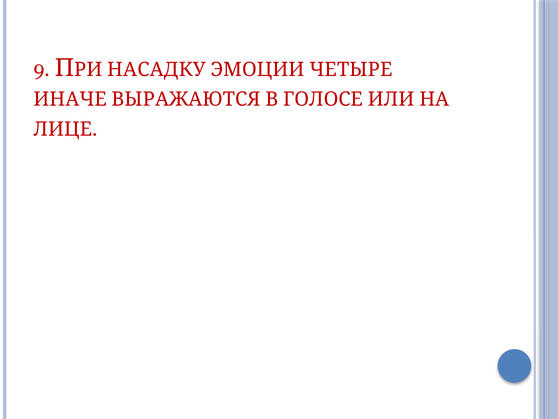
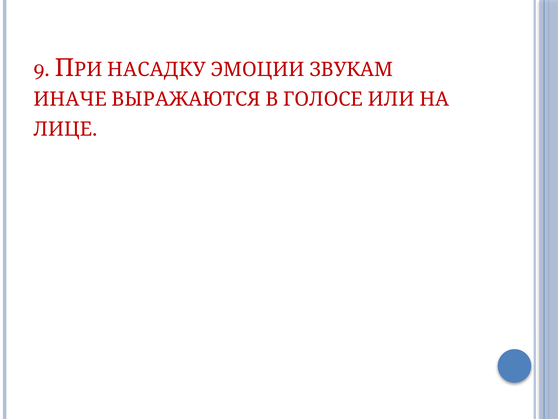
ЧЕТЫРЕ: ЧЕТЫРЕ -> ЗВУКАМ (351, 69)
